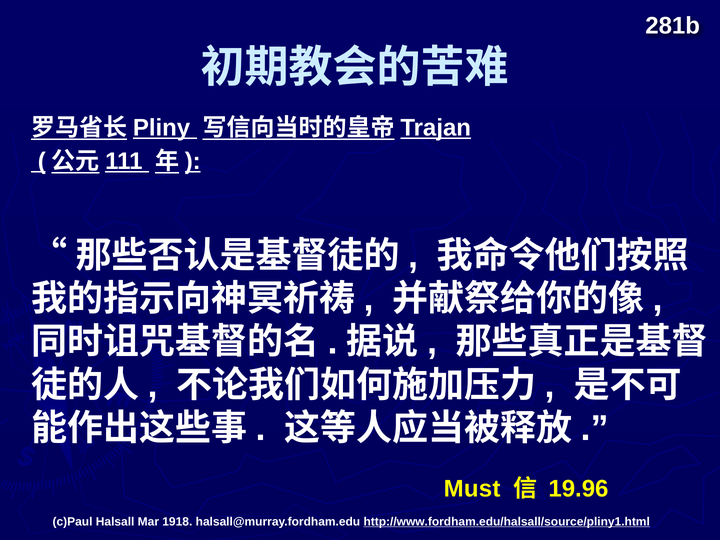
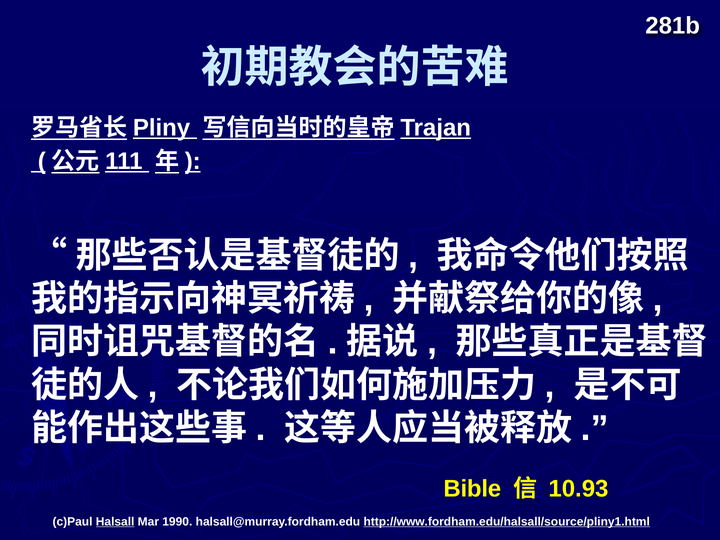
Must: Must -> Bible (472, 489)
19.96: 19.96 -> 10.93 (578, 489)
Halsall underline: none -> present (115, 522)
1918: 1918 -> 1990 (177, 522)
